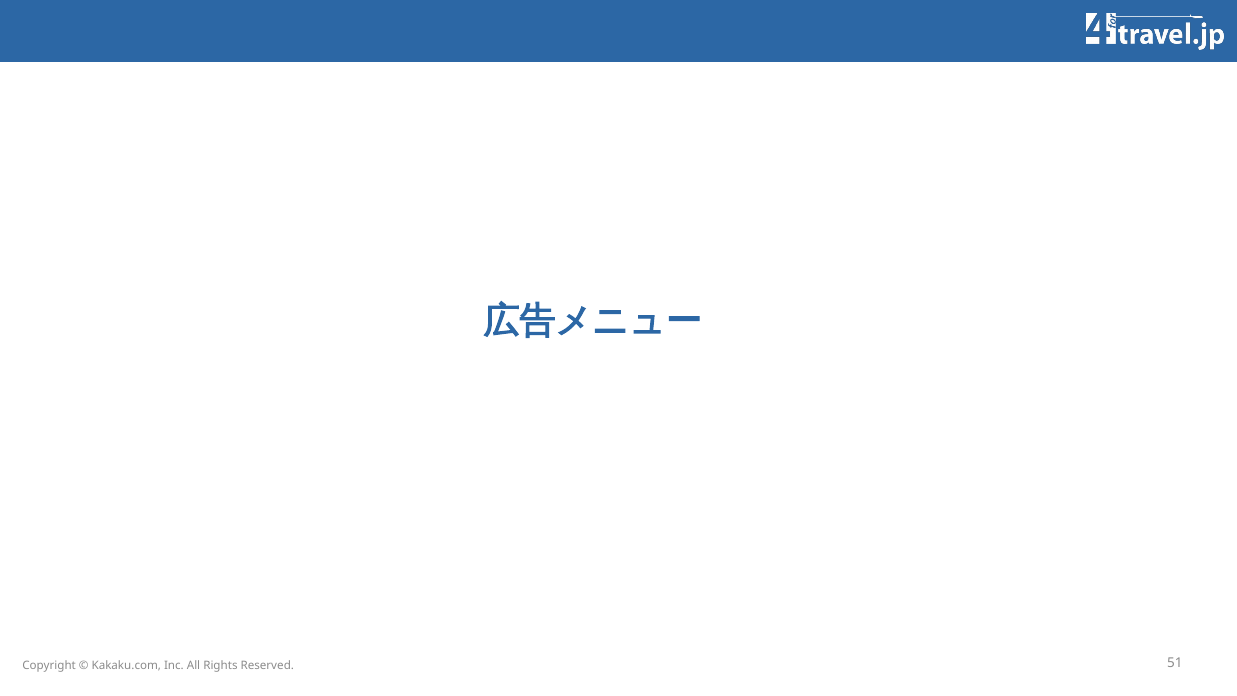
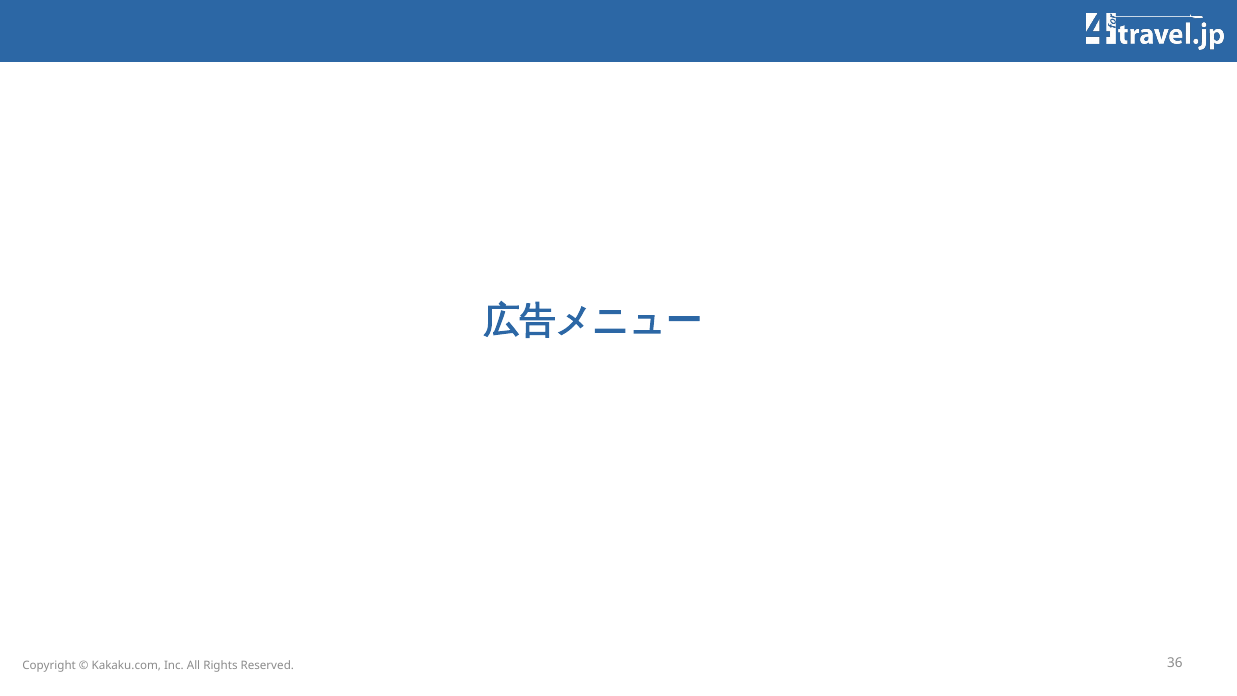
51: 51 -> 36 (1175, 663)
